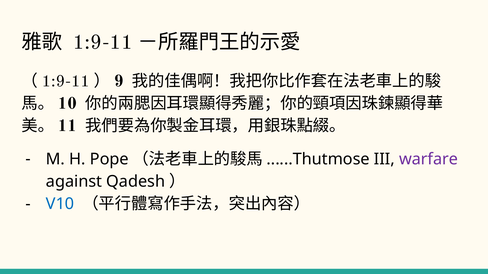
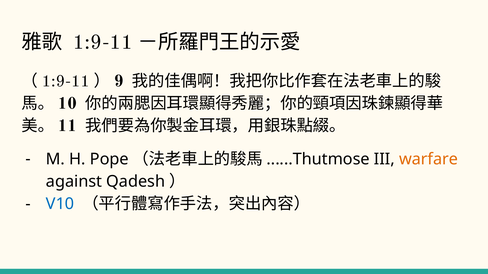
warfare colour: purple -> orange (429, 159)
